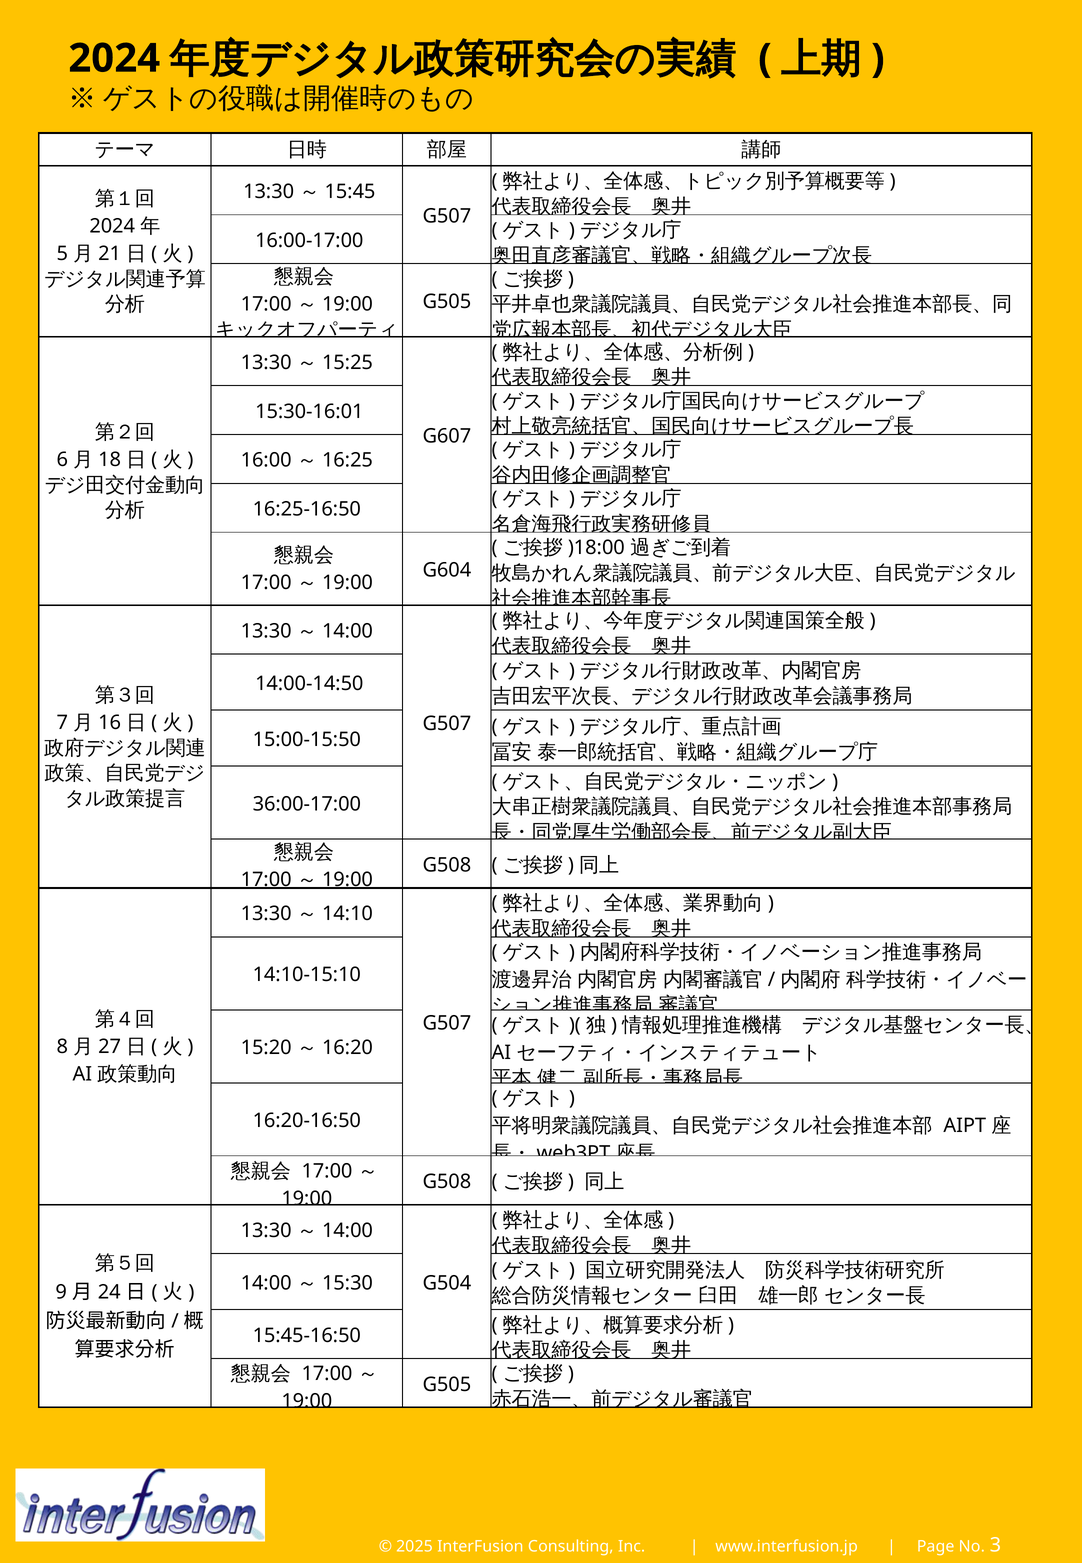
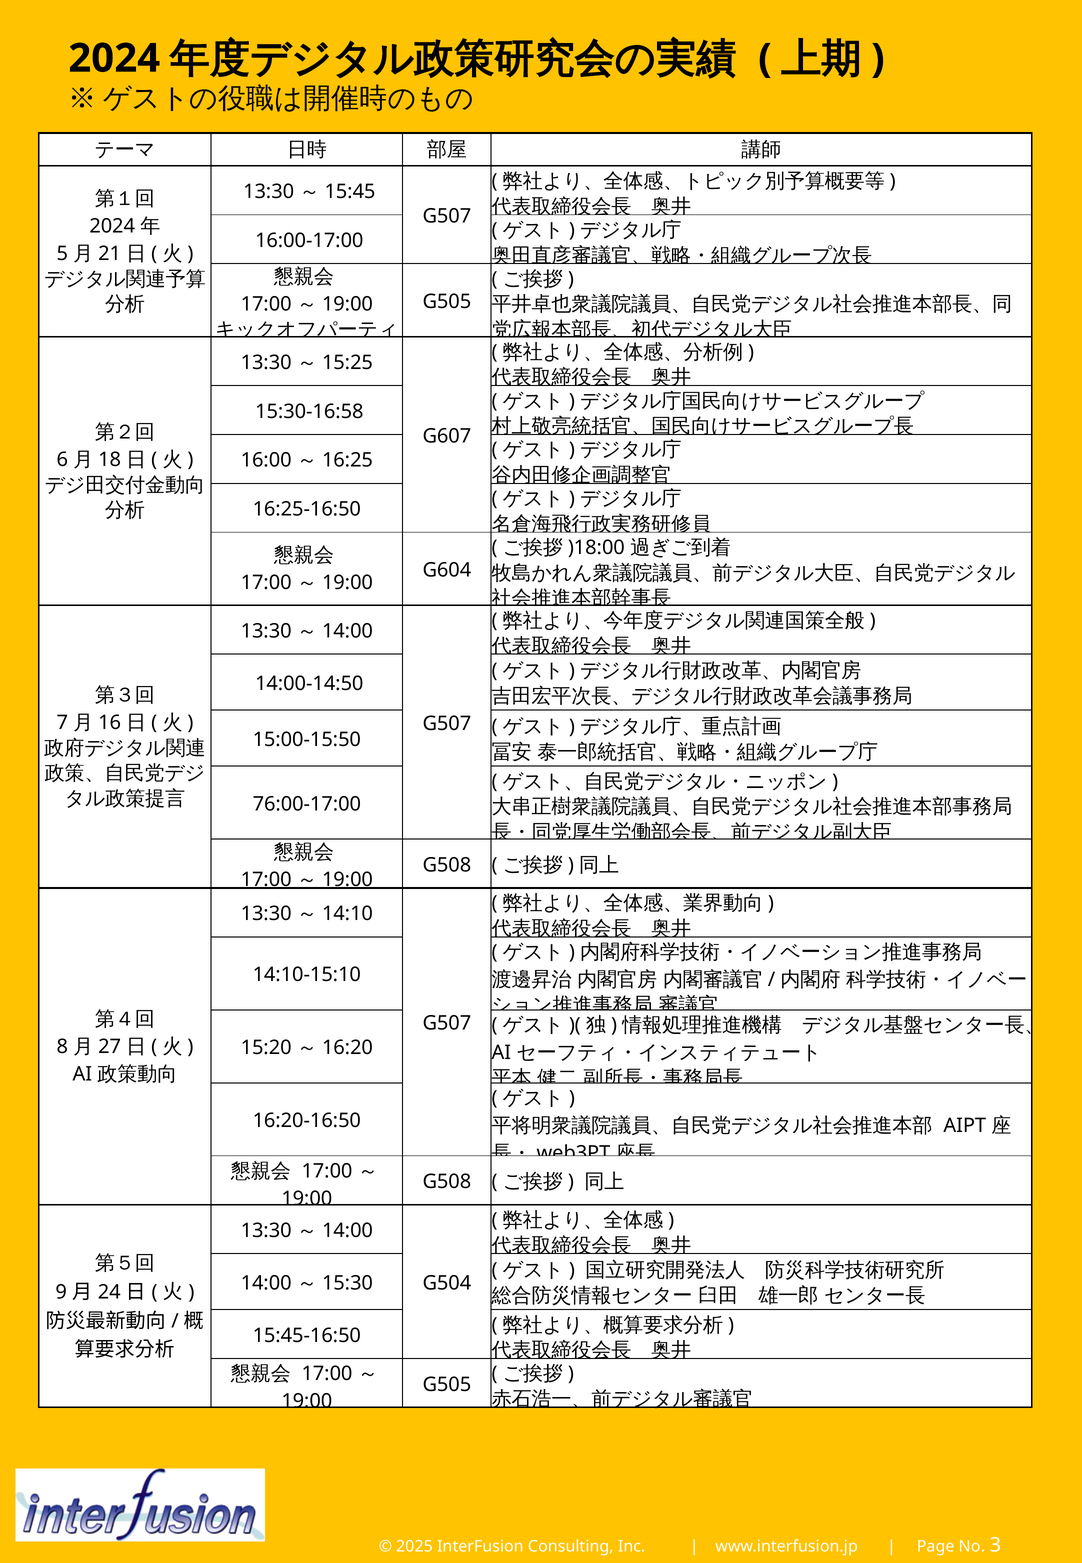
15:30-16:01: 15:30-16:01 -> 15:30-16:58 (309, 411)
36:00-17:00: 36:00-17:00 -> 76:00-17:00 (307, 804)
